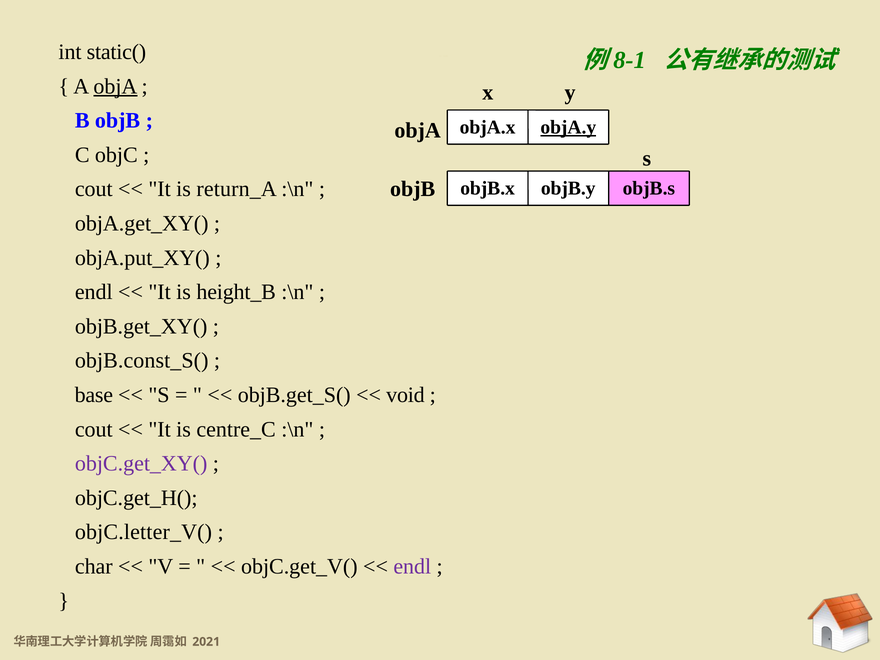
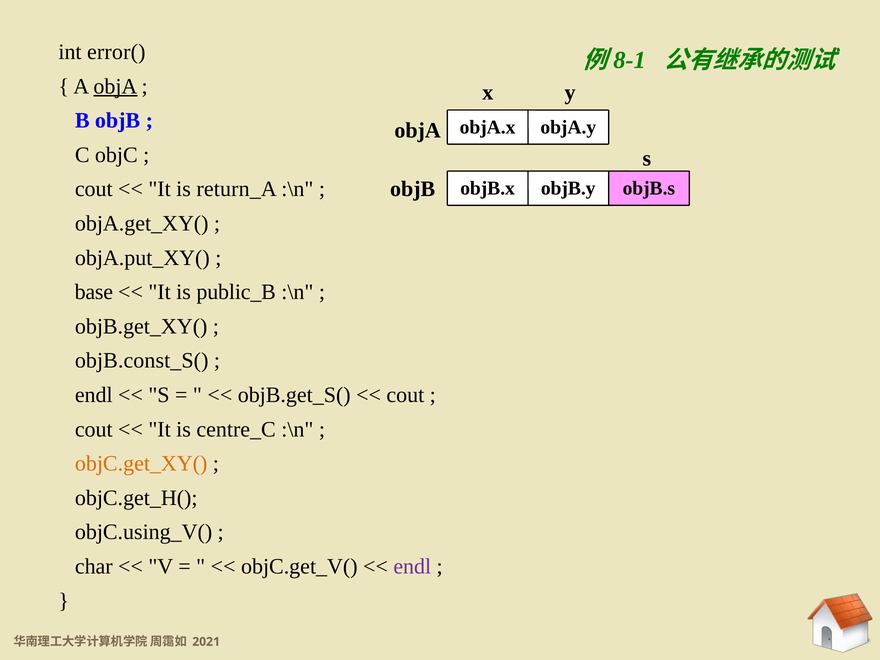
static(: static( -> error( (116, 52)
objA.y underline: present -> none (568, 127)
endl: endl -> base (94, 292)
height_B: height_B -> public_B (236, 292)
base: base -> endl (94, 395)
void: void -> cout (405, 395)
objC.get_XY( colour: purple -> orange (141, 464)
objC.letter_V(: objC.letter_V( -> objC.using_V( (144, 532)
